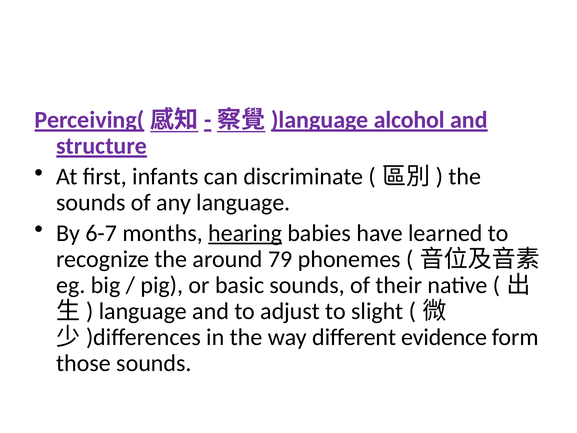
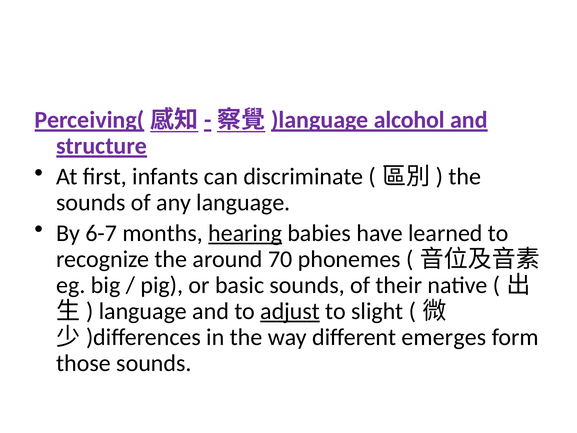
79: 79 -> 70 (280, 259)
adjust underline: none -> present (290, 311)
evidence: evidence -> emerges (444, 337)
